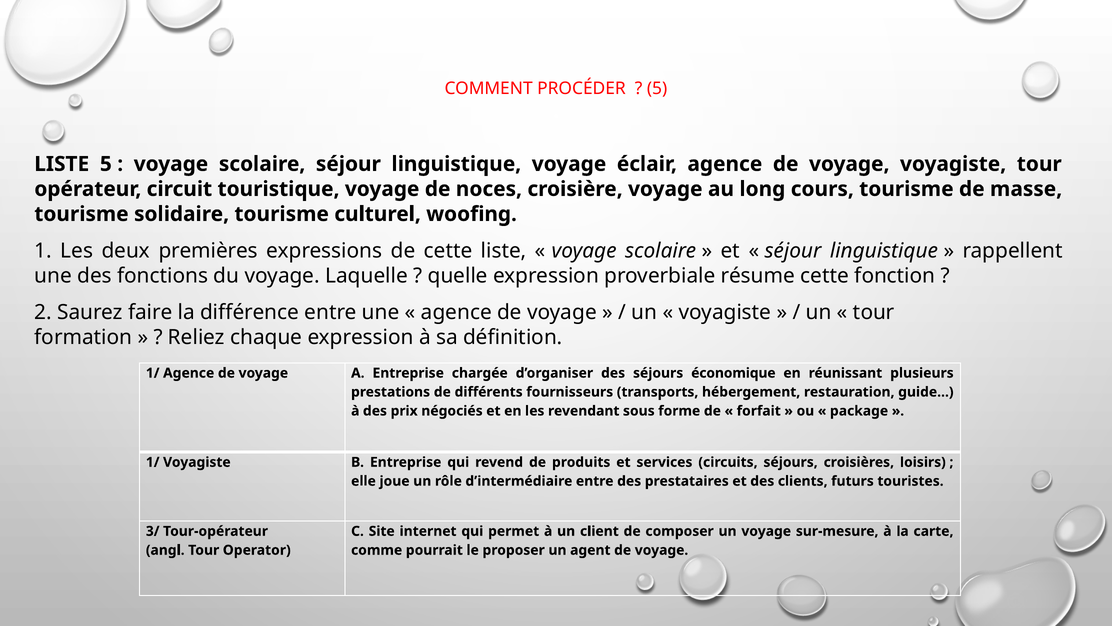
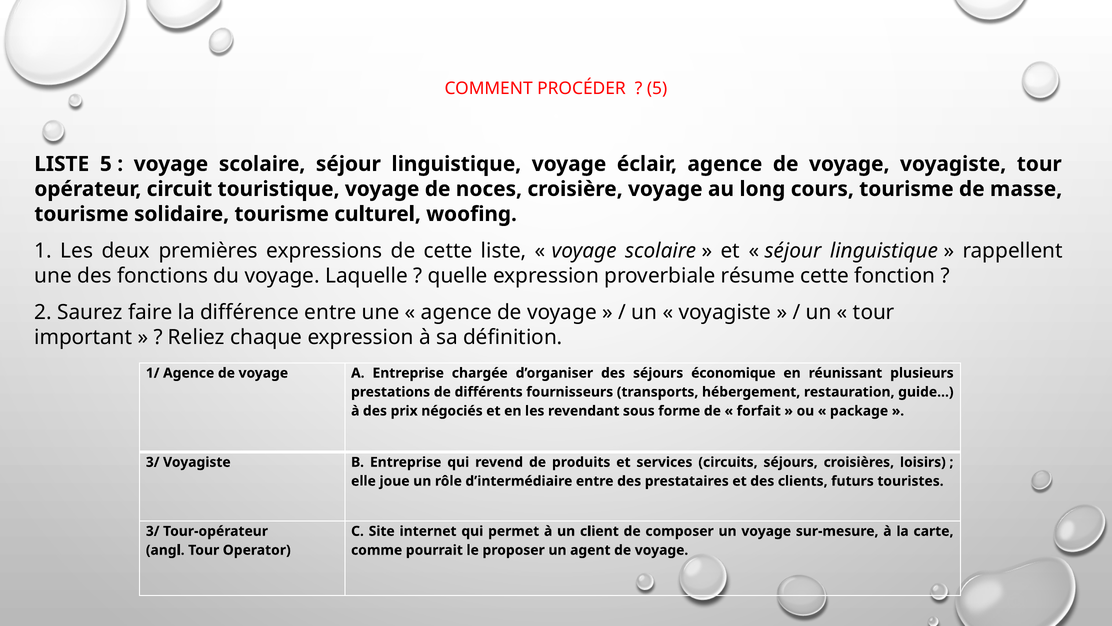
formation: formation -> important (83, 337)
1/: 1/ -> 3/ (153, 462)
